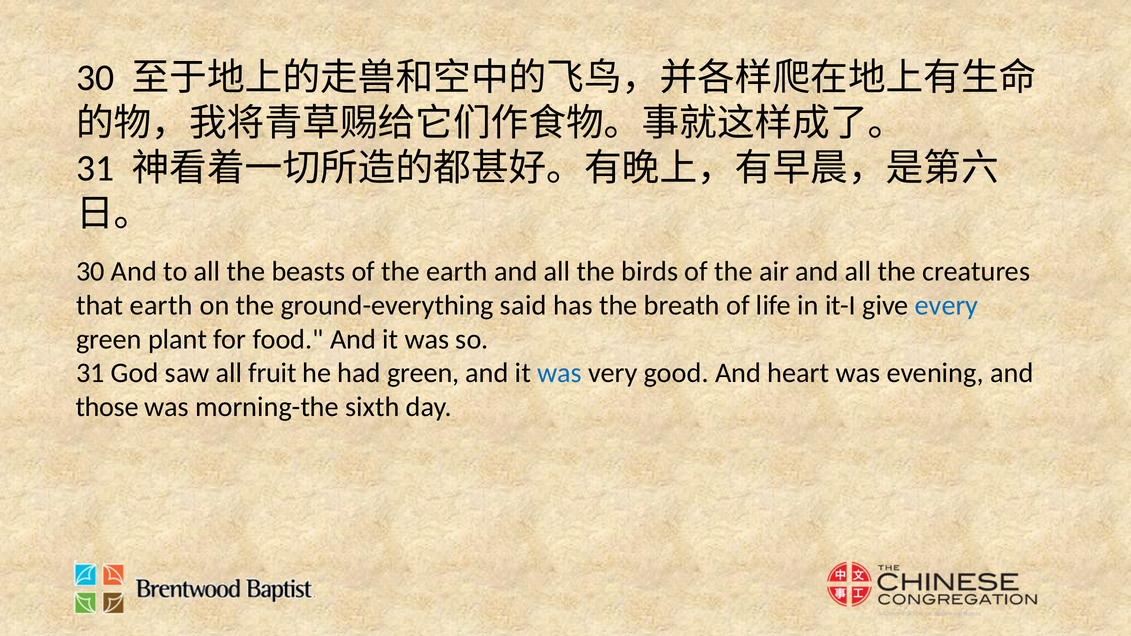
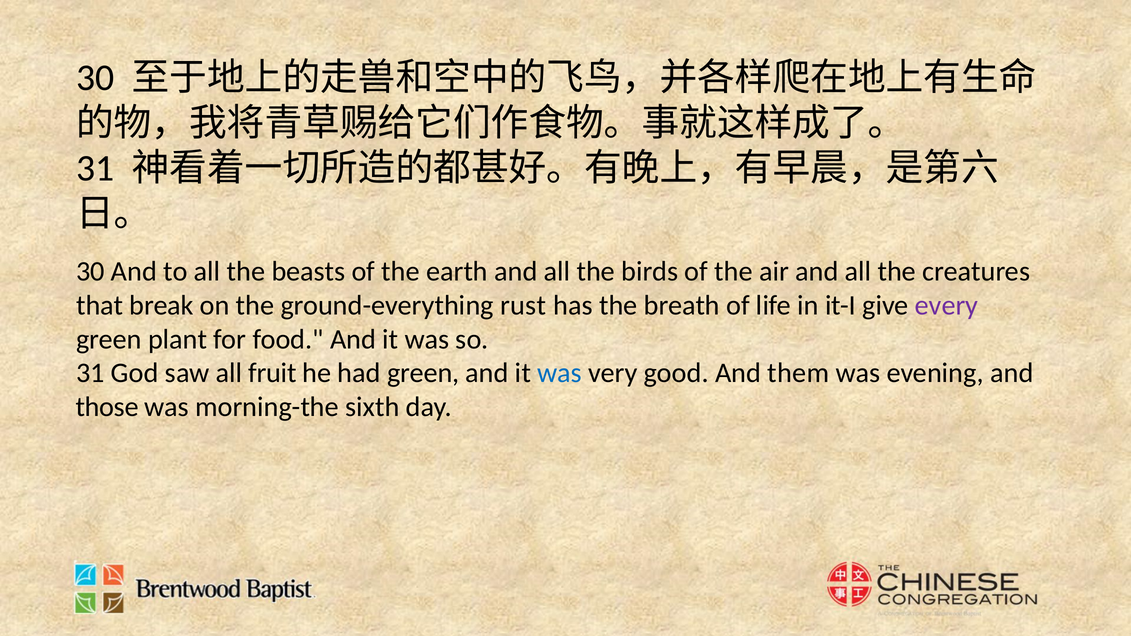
that earth: earth -> break (162, 305)
said: said -> rust (523, 305)
every colour: blue -> purple (946, 305)
heart: heart -> them (798, 373)
